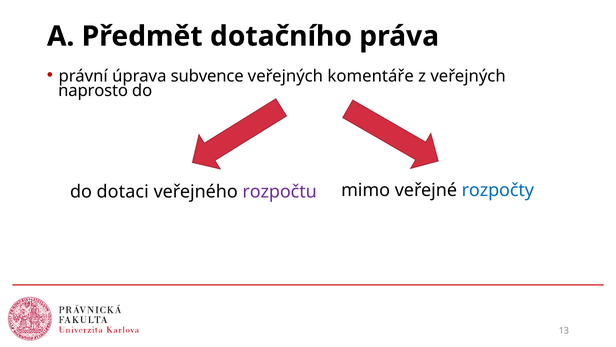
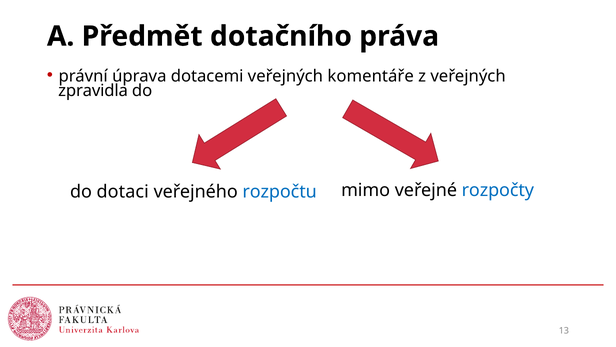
subvence: subvence -> dotacemi (207, 76)
naprosto: naprosto -> zpravidla (93, 91)
rozpočtu colour: purple -> blue (280, 191)
